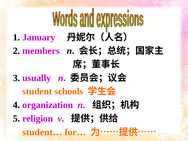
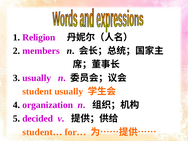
January: January -> Religion (39, 37)
student schools: schools -> usually (69, 91)
religion: religion -> decided (38, 119)
